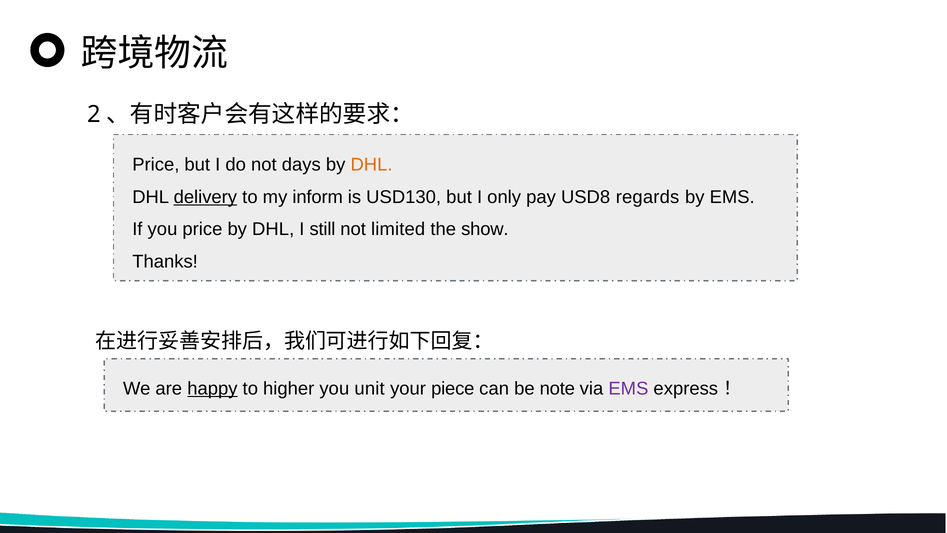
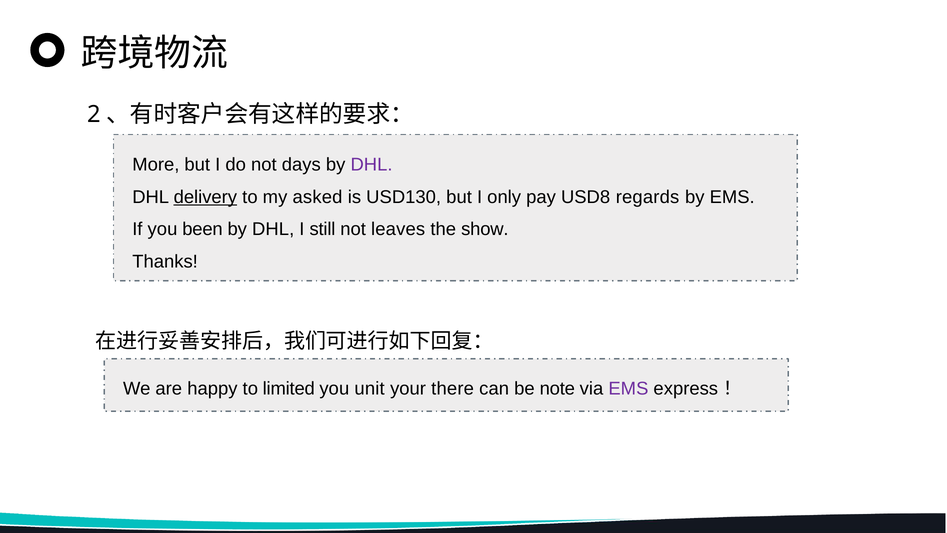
Price: Price -> More (156, 165)
DHL colour: orange -> purple (372, 165)
inform: inform -> asked (318, 197)
you price: price -> been (203, 229)
limited: limited -> leaves (398, 229)
happy underline: present -> none (212, 389)
higher: higher -> limited (289, 389)
piece: piece -> there (453, 389)
